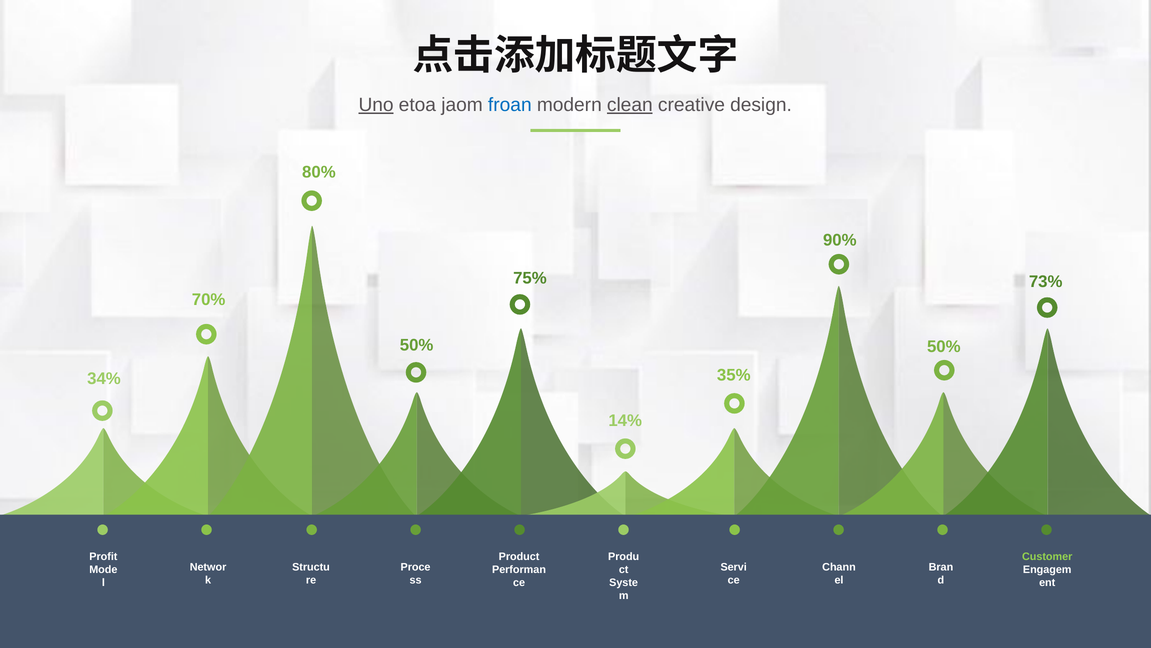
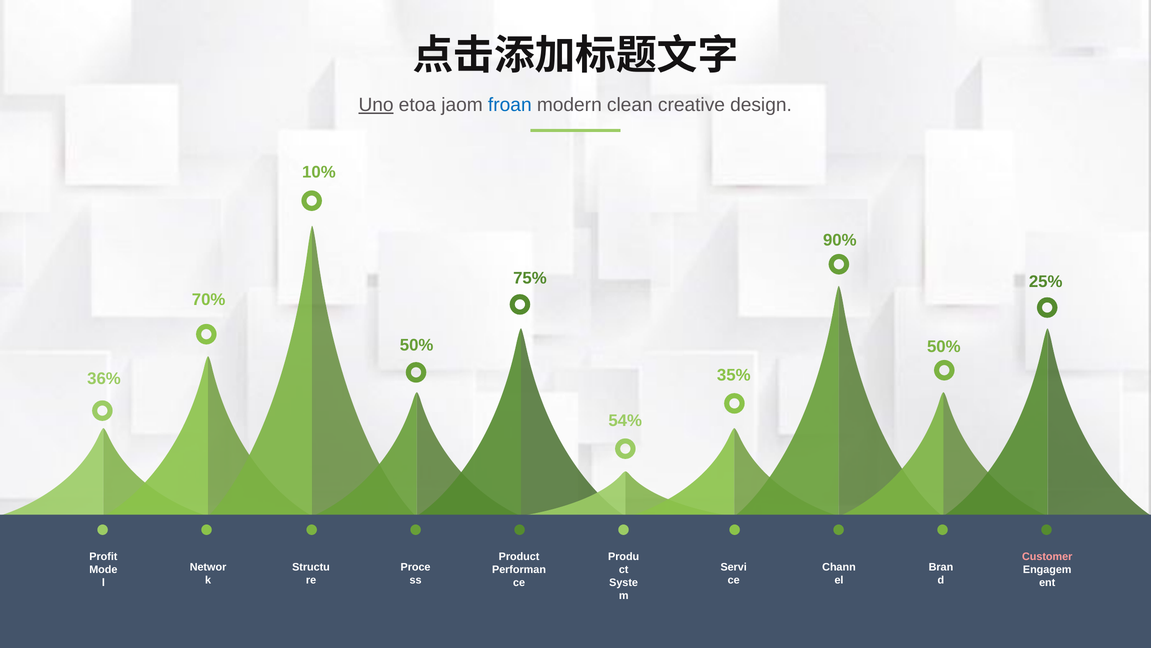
clean underline: present -> none (630, 105)
80%: 80% -> 10% (319, 172)
73%: 73% -> 25% (1046, 281)
34%: 34% -> 36% (104, 378)
14%: 14% -> 54% (625, 421)
Customer colour: light green -> pink (1047, 556)
